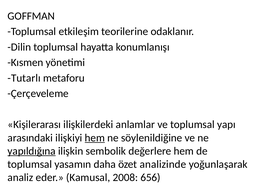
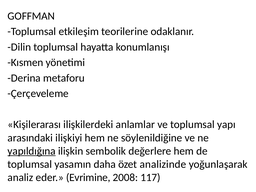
Tutarlı: Tutarlı -> Derina (24, 78)
hem underline: present -> none (95, 138)
Kamusal: Kamusal -> Evrimine (88, 177)
656: 656 -> 117 (150, 177)
